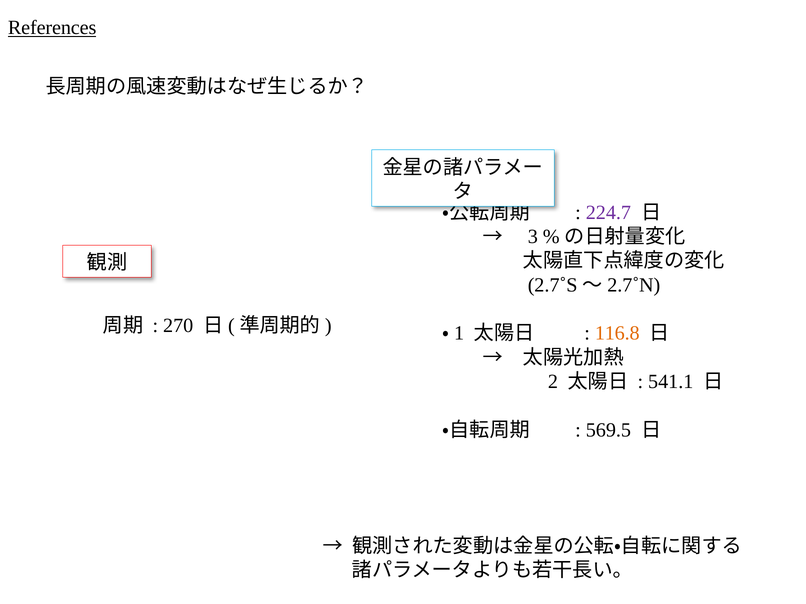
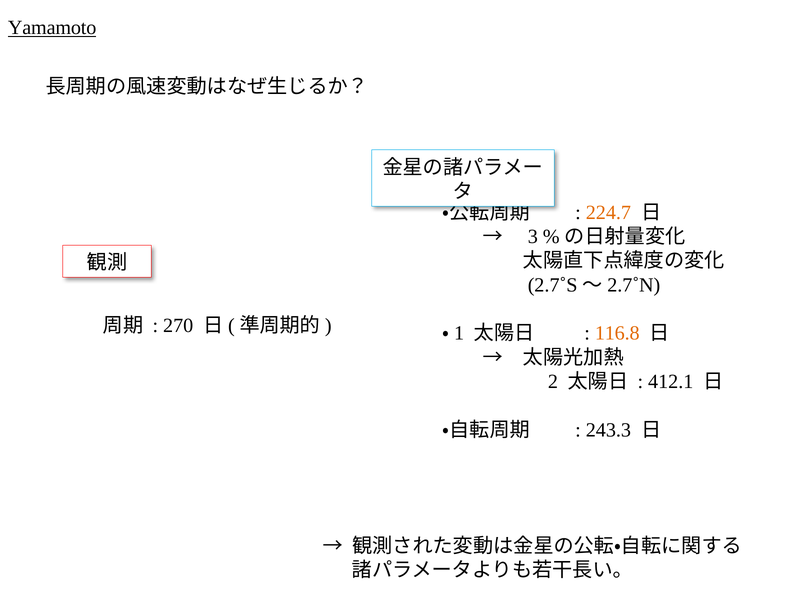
References: References -> Yamamoto (52, 28)
224.7 colour: purple -> orange (608, 213)
541.1: 541.1 -> 412.1 (671, 382)
569.5: 569.5 -> 243.3 (608, 430)
